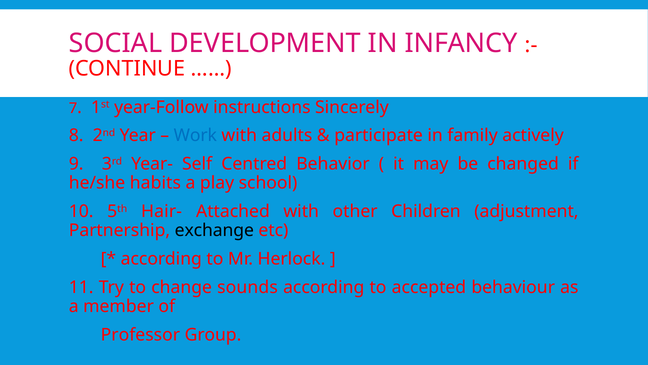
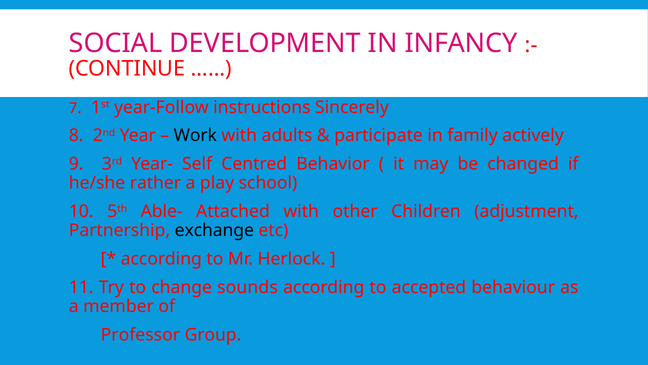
Work colour: blue -> black (195, 135)
habits: habits -> rather (155, 183)
Hair-: Hair- -> Able- (162, 211)
